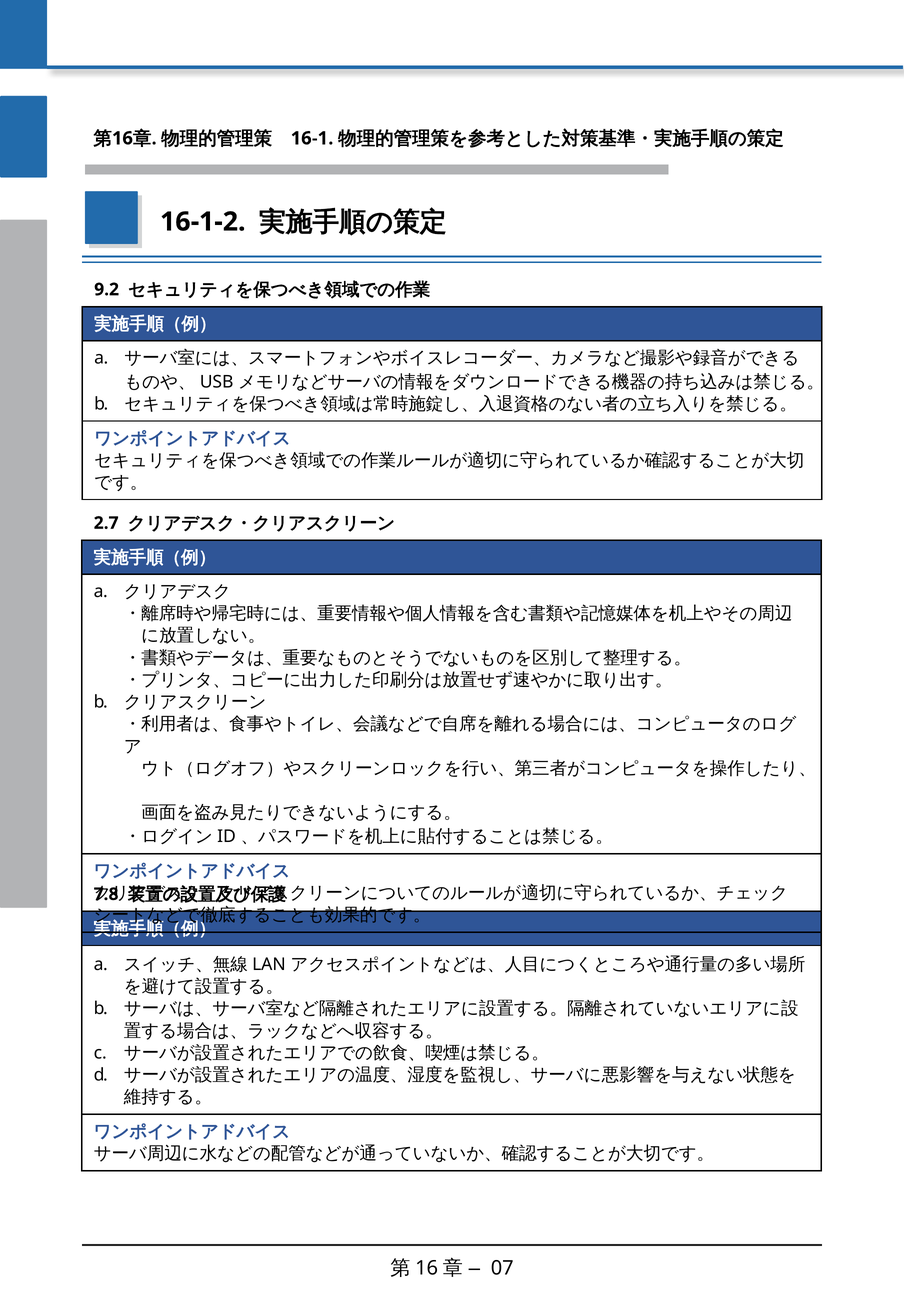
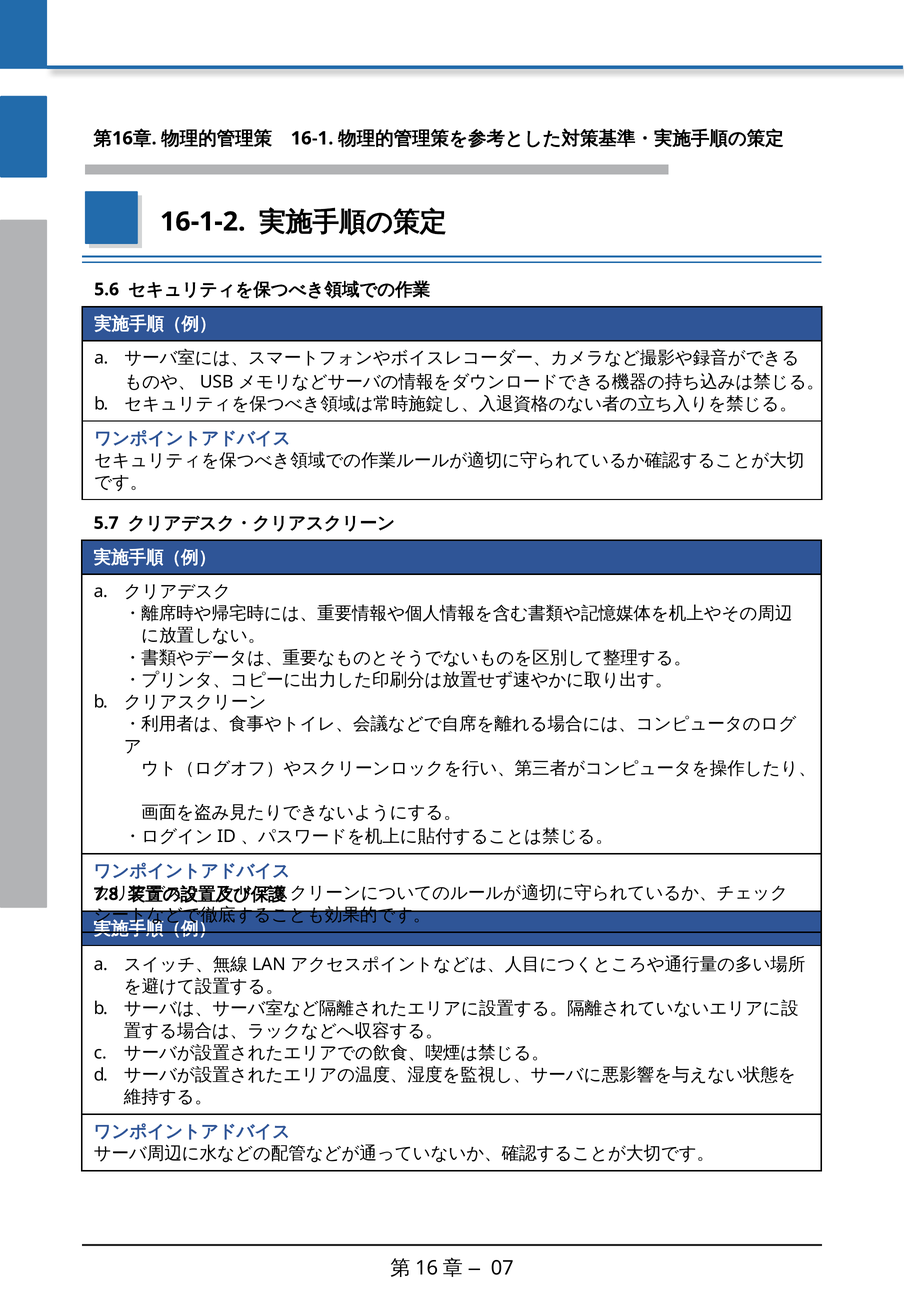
9.2: 9.2 -> 5.6 (107, 289)
2.7: 2.7 -> 5.7 (106, 523)
